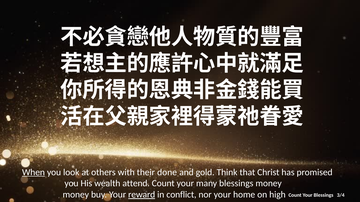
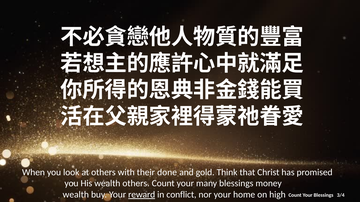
When underline: present -> none (33, 173)
wealth attend: attend -> others (136, 184)
money: money -> wealth (76, 195)
